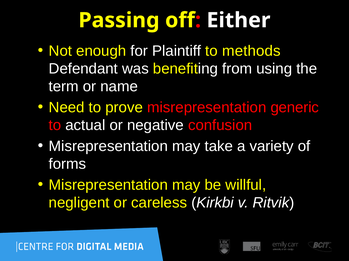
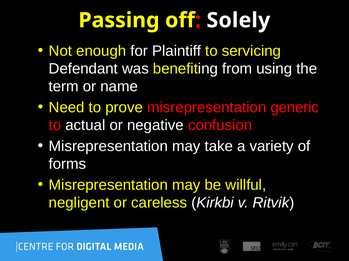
Either: Either -> Solely (238, 20)
methods: methods -> servicing (251, 51)
